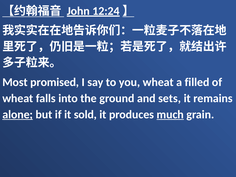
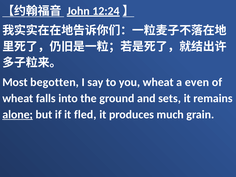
promised: promised -> begotten (55, 82)
filled: filled -> even (197, 82)
sold: sold -> fled (85, 114)
much underline: present -> none (170, 114)
